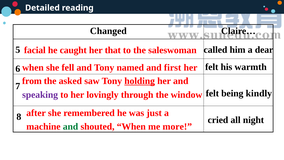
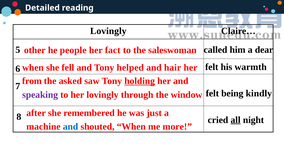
Changed: Changed -> Lovingly (108, 31)
facial: facial -> other (35, 50)
caught: caught -> people (73, 50)
that: that -> fact (113, 50)
named: named -> helped (130, 67)
first: first -> hair (173, 67)
all underline: none -> present (236, 120)
and colour: green -> blue (71, 126)
